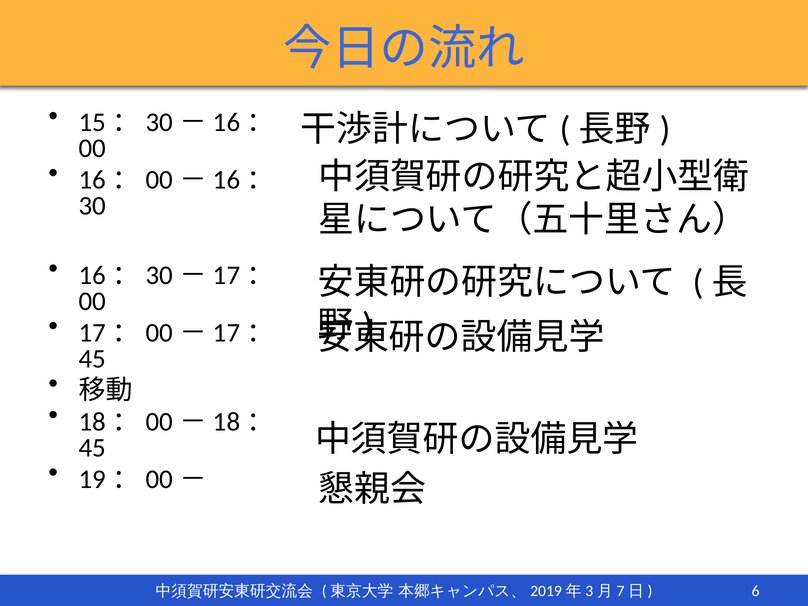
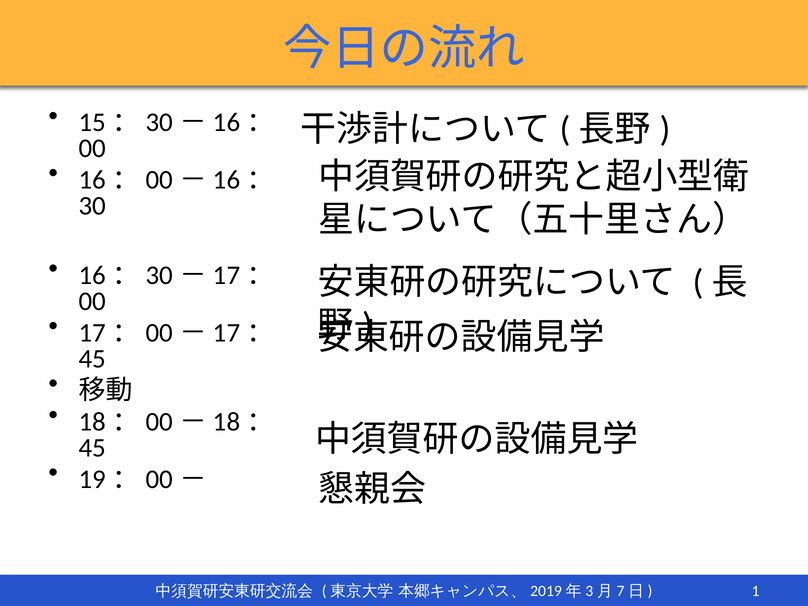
6: 6 -> 1 (756, 591)
